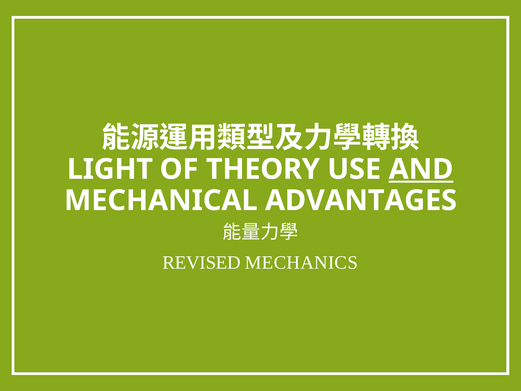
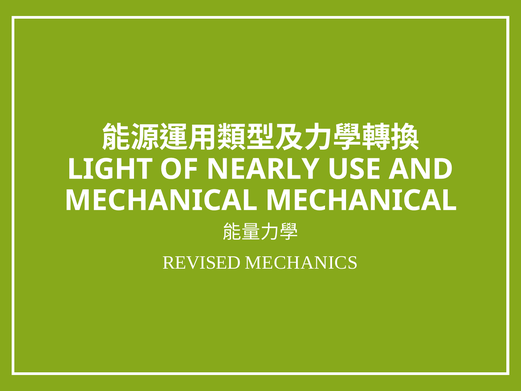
THEORY: THEORY -> NEARLY (263, 169)
AND underline: present -> none (421, 169)
MECHANICAL ADVANTAGES: ADVANTAGES -> MECHANICAL (361, 200)
